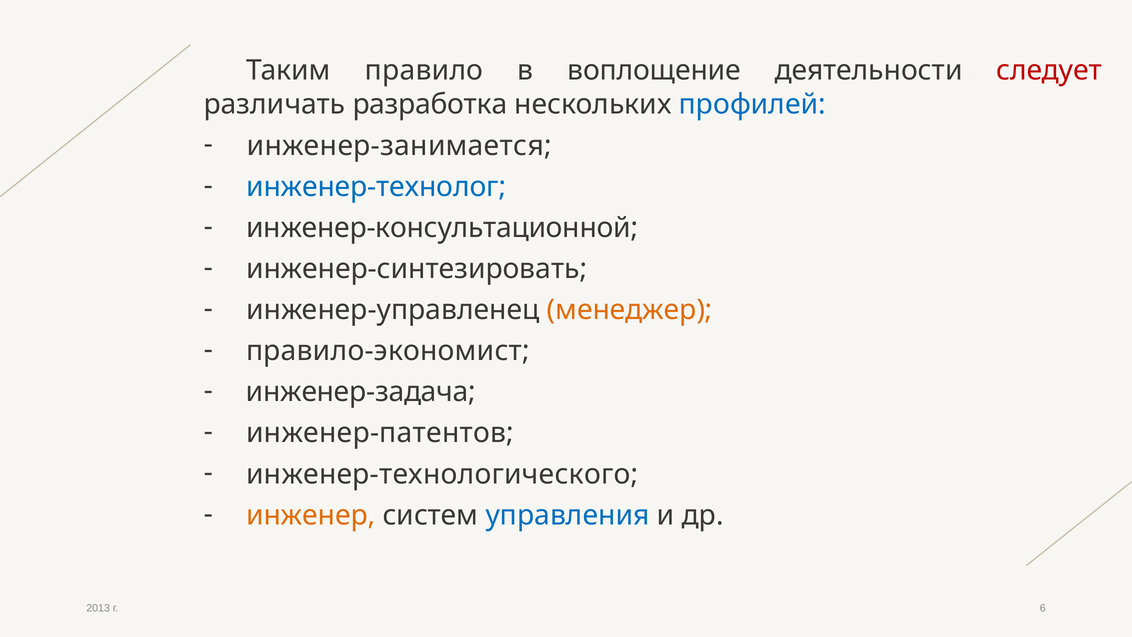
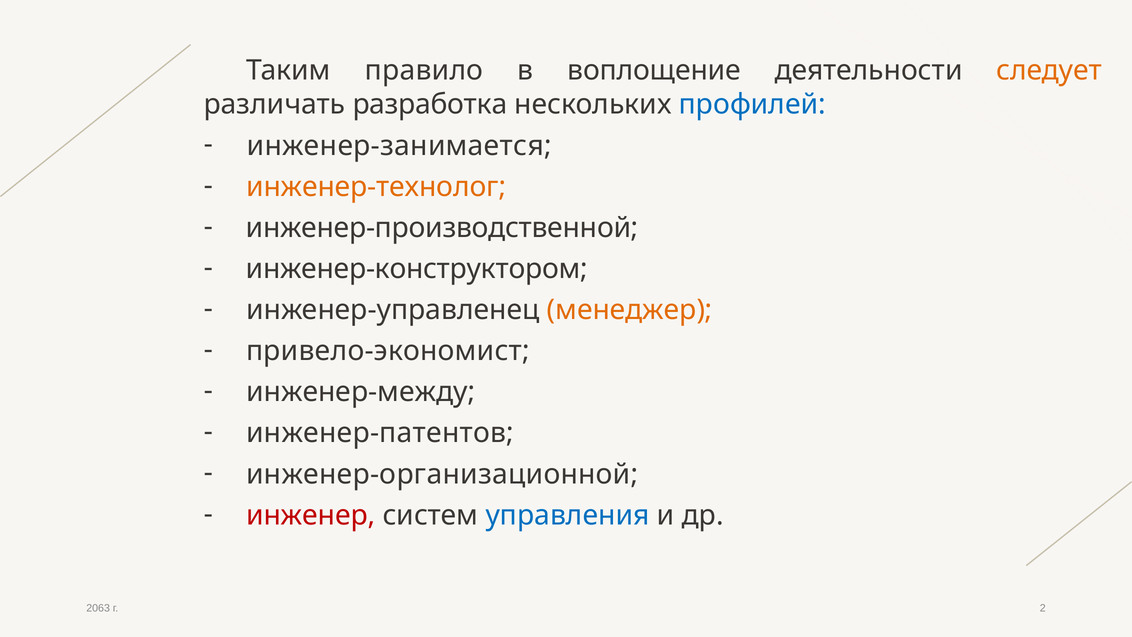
следует colour: red -> orange (1049, 71)
инженер-технолог colour: blue -> orange (376, 187)
инженер-консультационной: инженер-консультационной -> инженер-производственной (442, 228)
инженер-синтезировать: инженер-синтезировать -> инженер-конструктором (417, 269)
правило-экономист: правило-экономист -> привело-экономист (388, 351)
инженер-задача: инженер-задача -> инженер-между (361, 392)
инженер-технологического: инженер-технологического -> инженер-организационной (442, 474)
инженер colour: orange -> red (311, 515)
2013: 2013 -> 2063 (98, 608)
6: 6 -> 2 (1043, 608)
